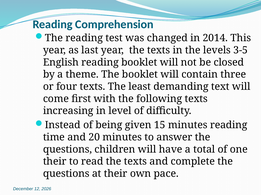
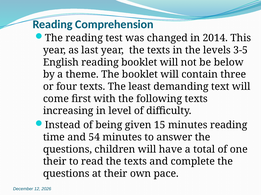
closed: closed -> below (229, 63)
20: 20 -> 54 (94, 138)
